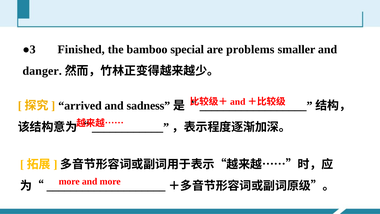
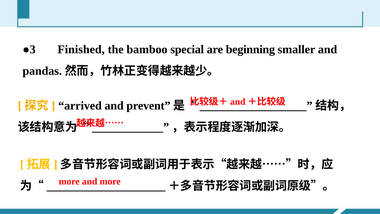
problems: problems -> beginning (250, 49)
danger: danger -> pandas (42, 71)
sadness: sadness -> prevent (148, 106)
